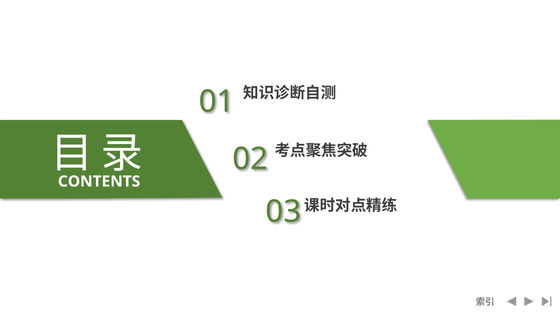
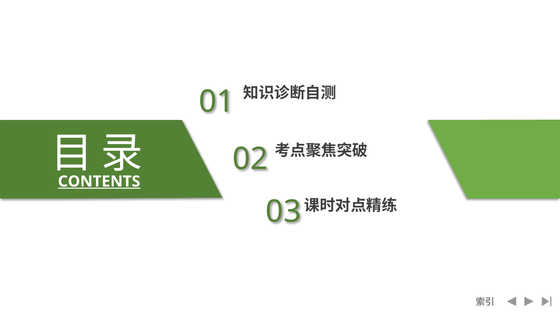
CONTENTS underline: none -> present (99, 182)
